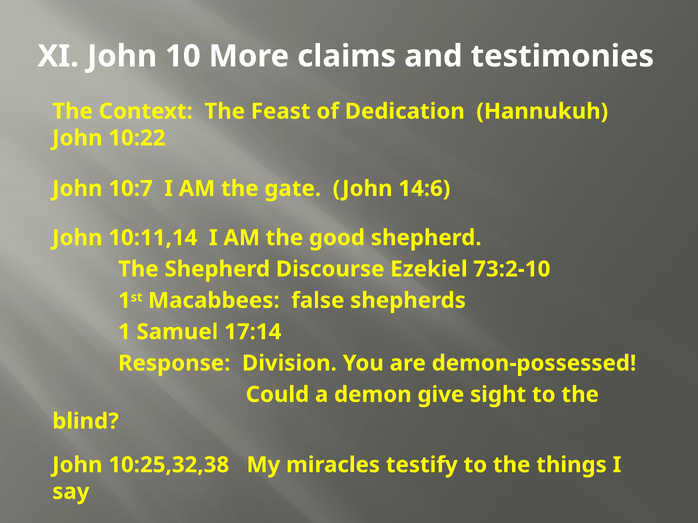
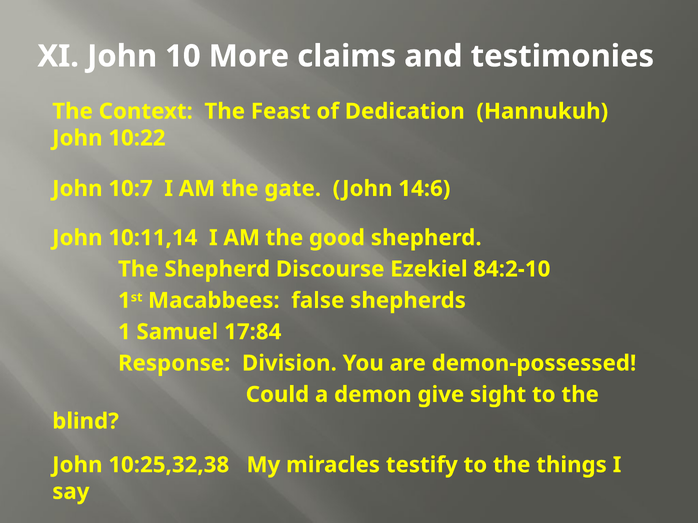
73:2-10: 73:2-10 -> 84:2-10 (512, 269)
17:14: 17:14 -> 17:84 (253, 332)
